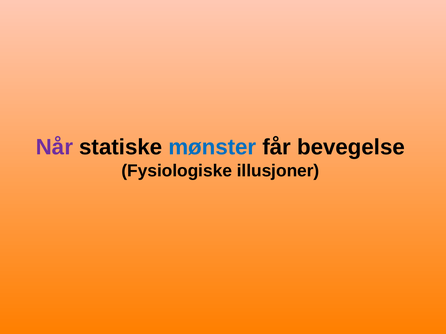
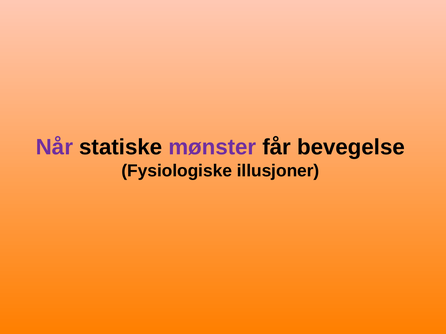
mønster colour: blue -> purple (212, 148)
